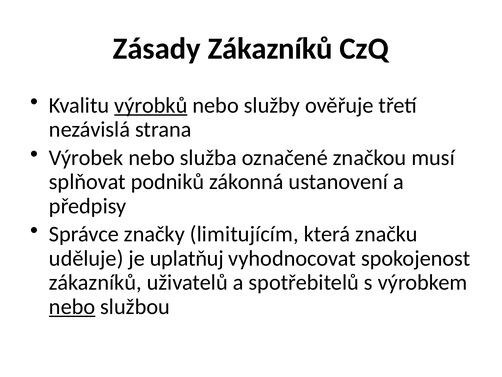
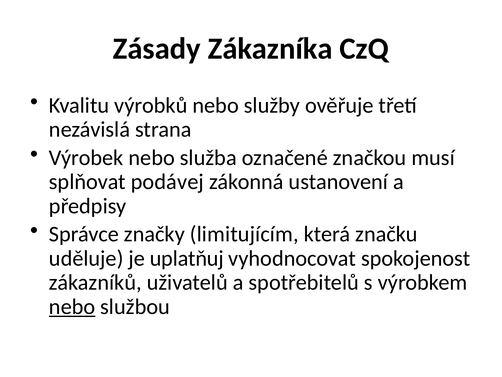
Zásady Zákazníků: Zákazníků -> Zákazníka (270, 49)
výrobků underline: present -> none (151, 105)
podniků: podniků -> podávej (167, 182)
